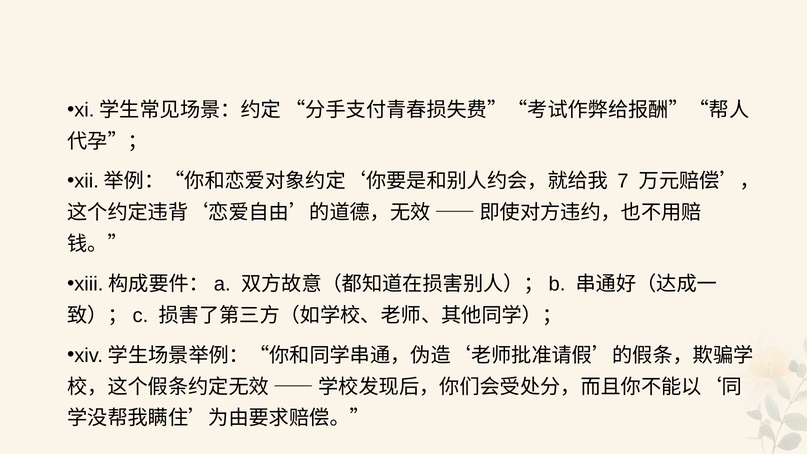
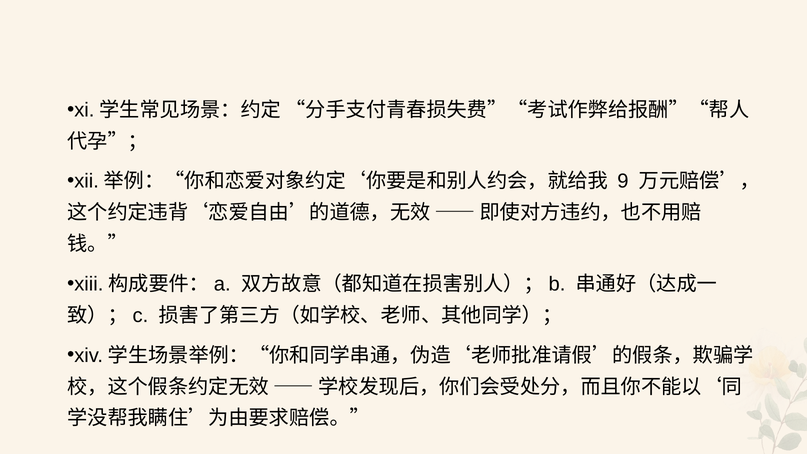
7: 7 -> 9 (623, 181)
